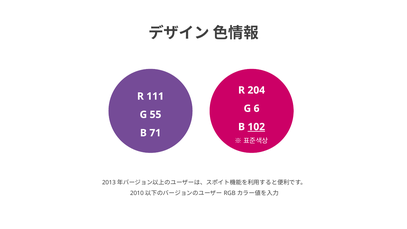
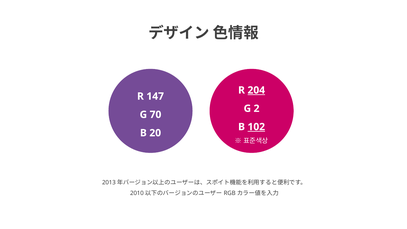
204 underline: none -> present (256, 90)
111: 111 -> 147 (155, 96)
6: 6 -> 2 (257, 109)
55: 55 -> 70 (155, 115)
71: 71 -> 20 (155, 133)
